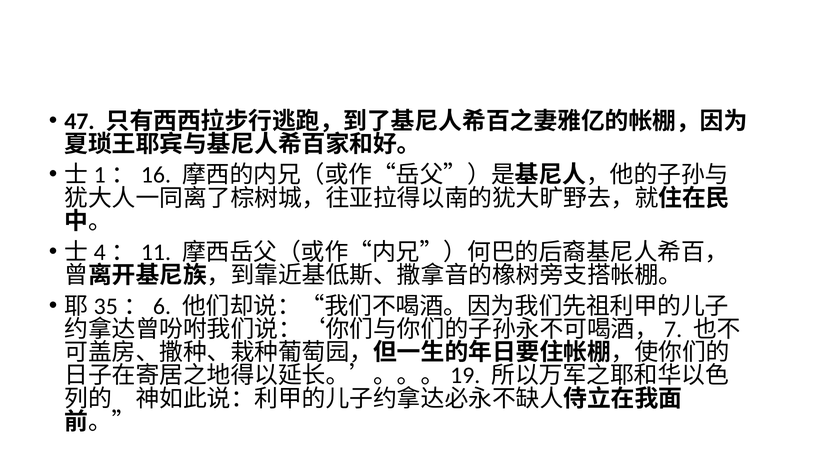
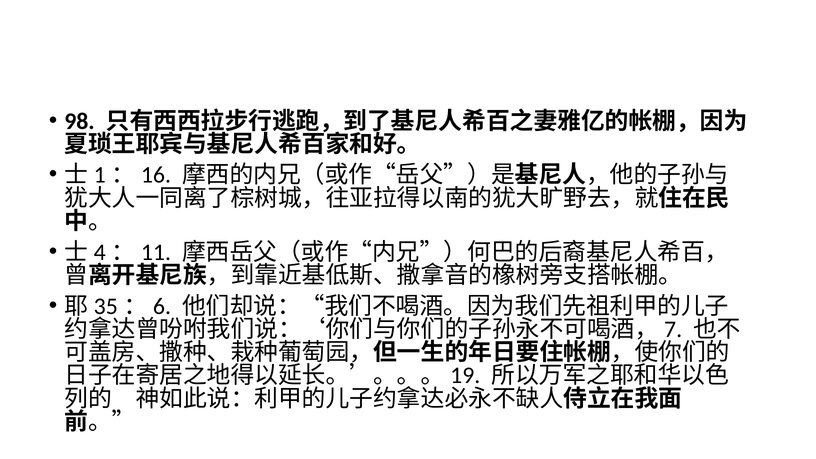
47: 47 -> 98 (79, 121)
